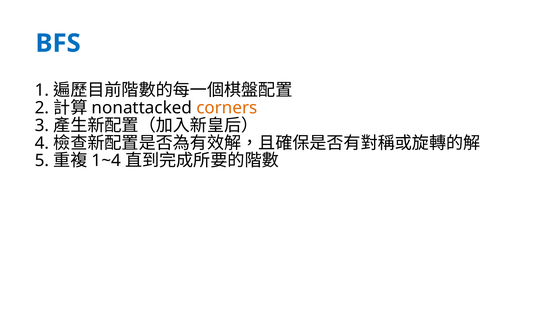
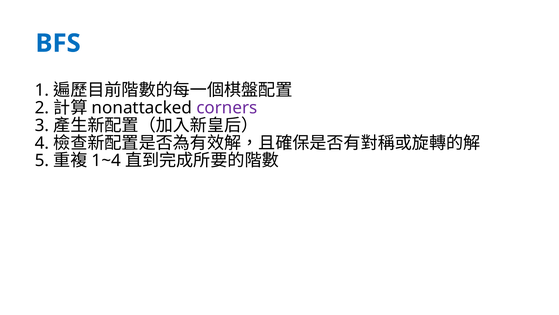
corners colour: orange -> purple (227, 108)
